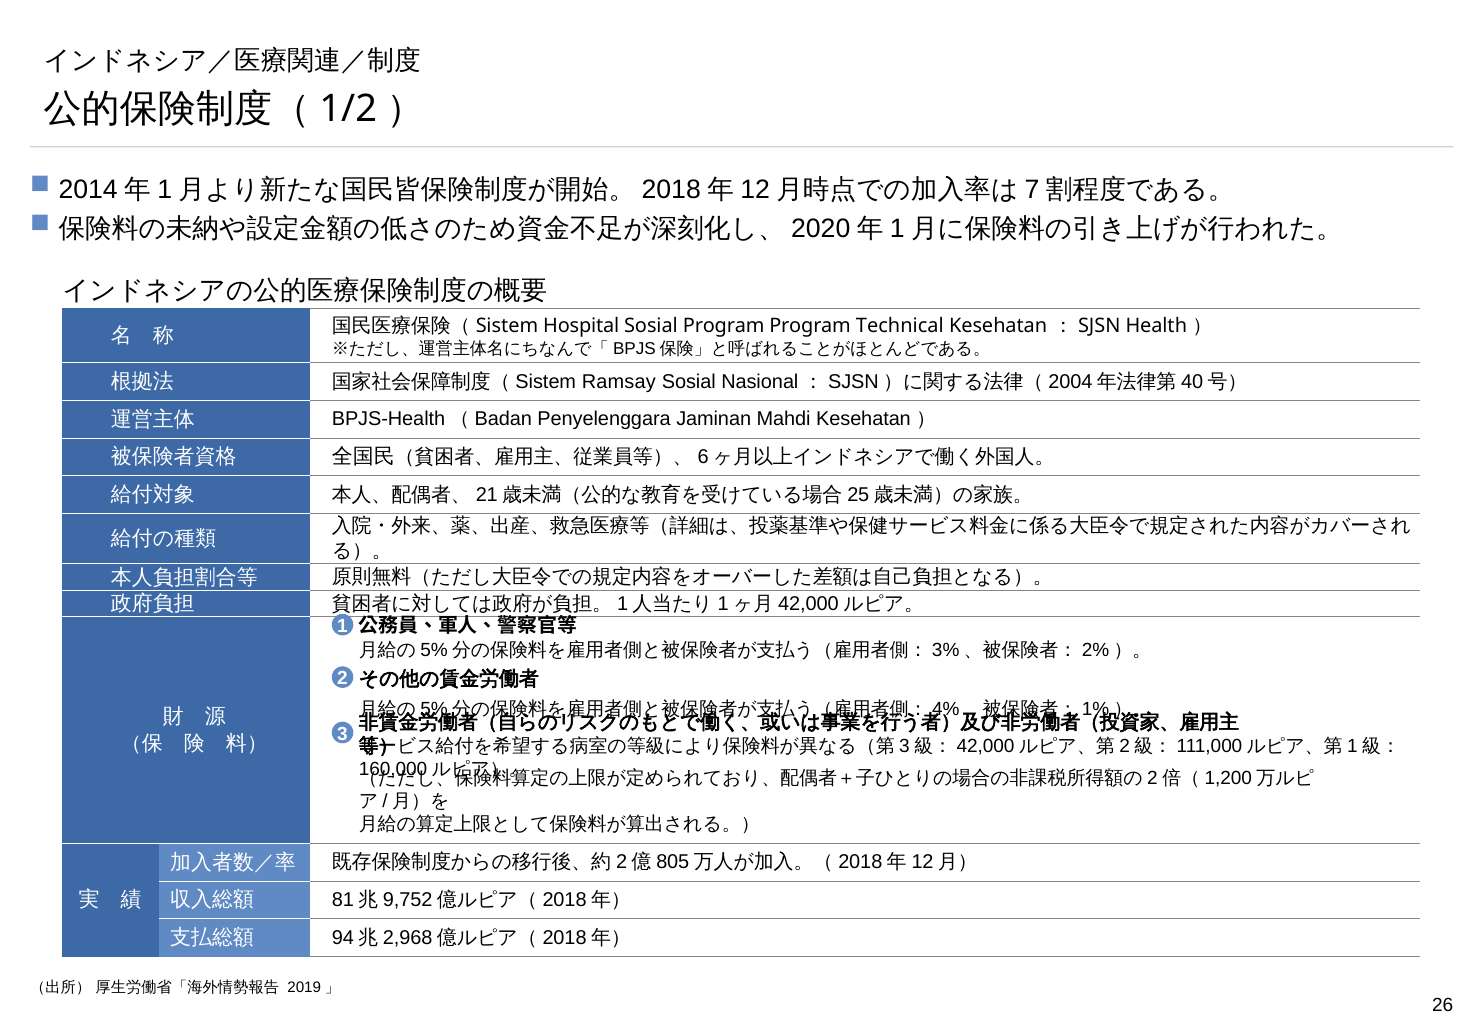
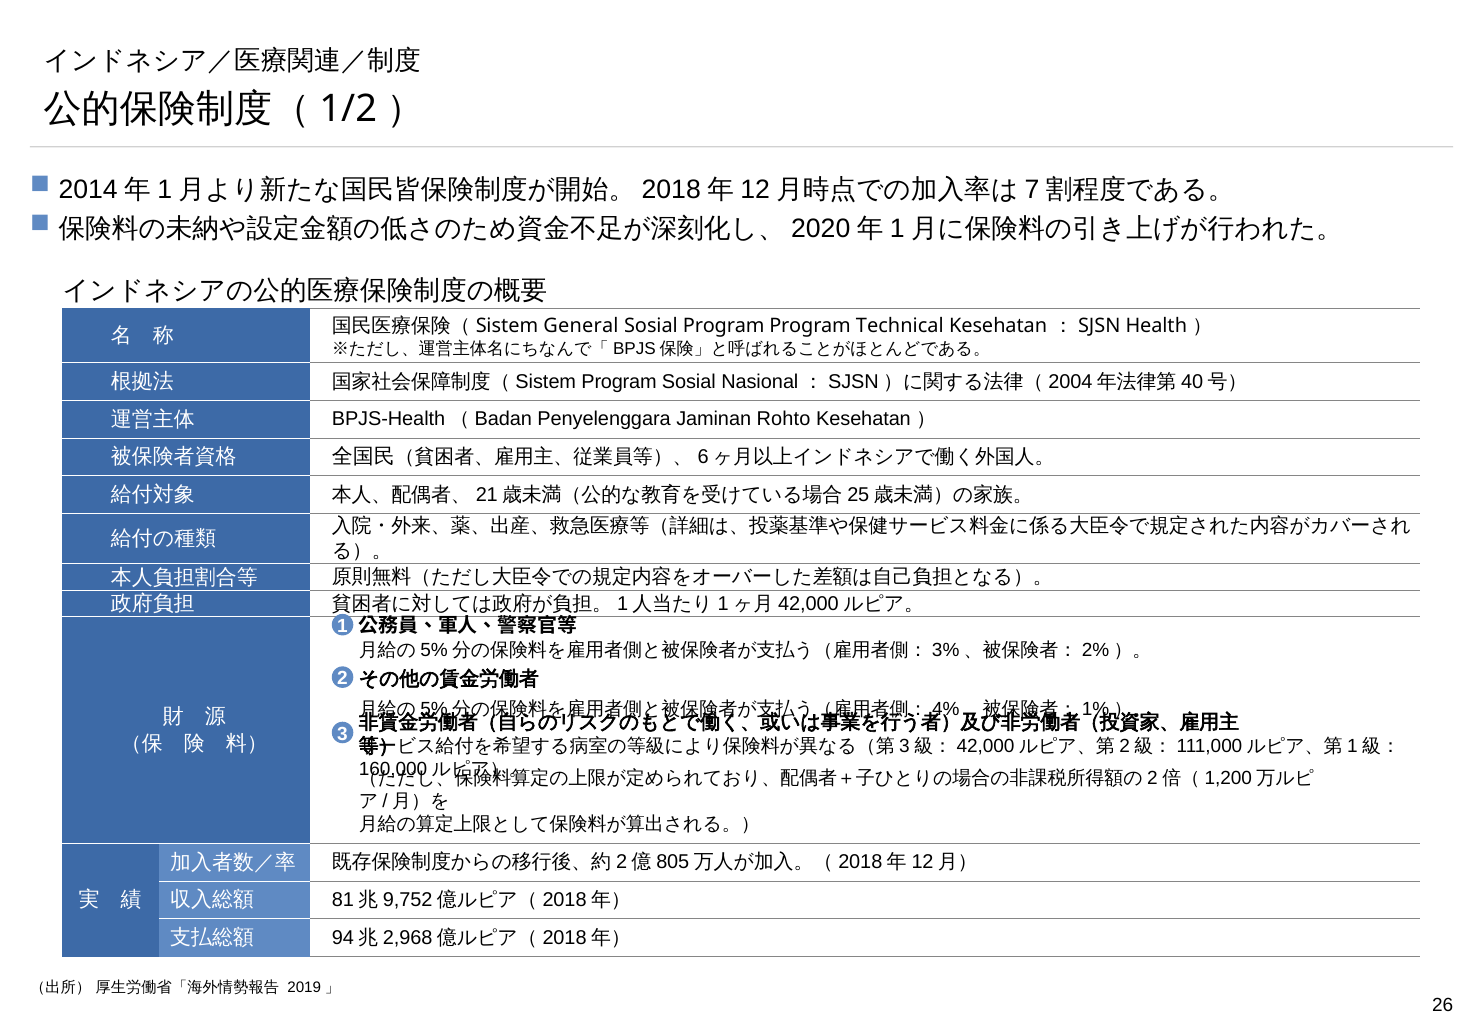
Hospital: Hospital -> General (581, 326)
Ramsay: Ramsay -> Program (619, 381)
Mahdi: Mahdi -> Rohto (784, 419)
